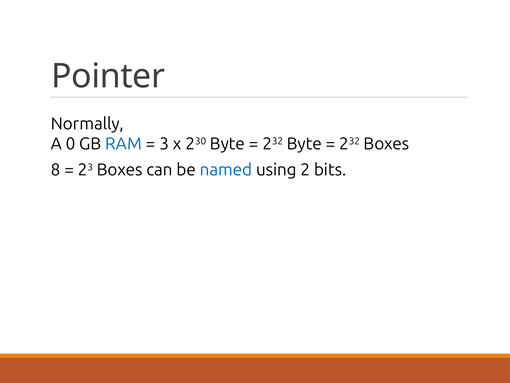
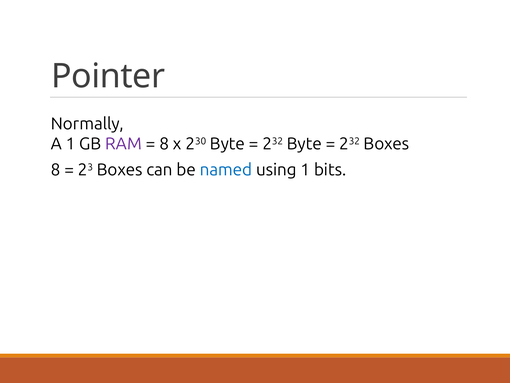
A 0: 0 -> 1 (71, 144)
RAM colour: blue -> purple (124, 144)
3: 3 -> 8 (164, 144)
using 2: 2 -> 1 (305, 170)
